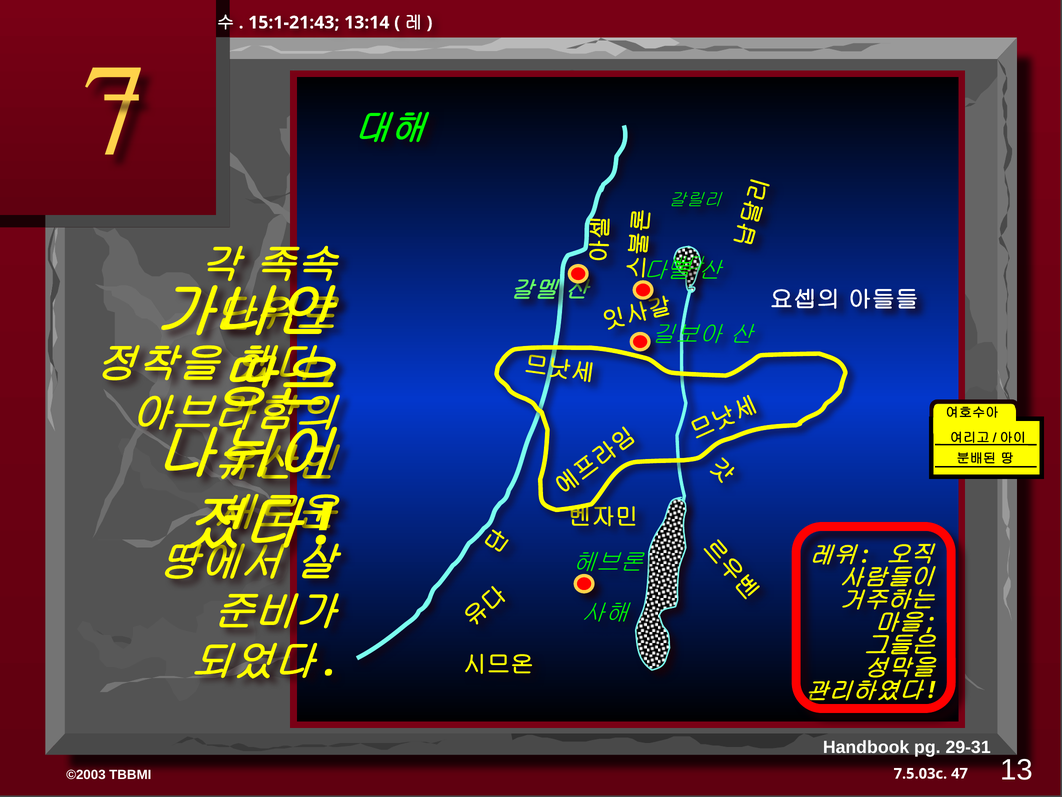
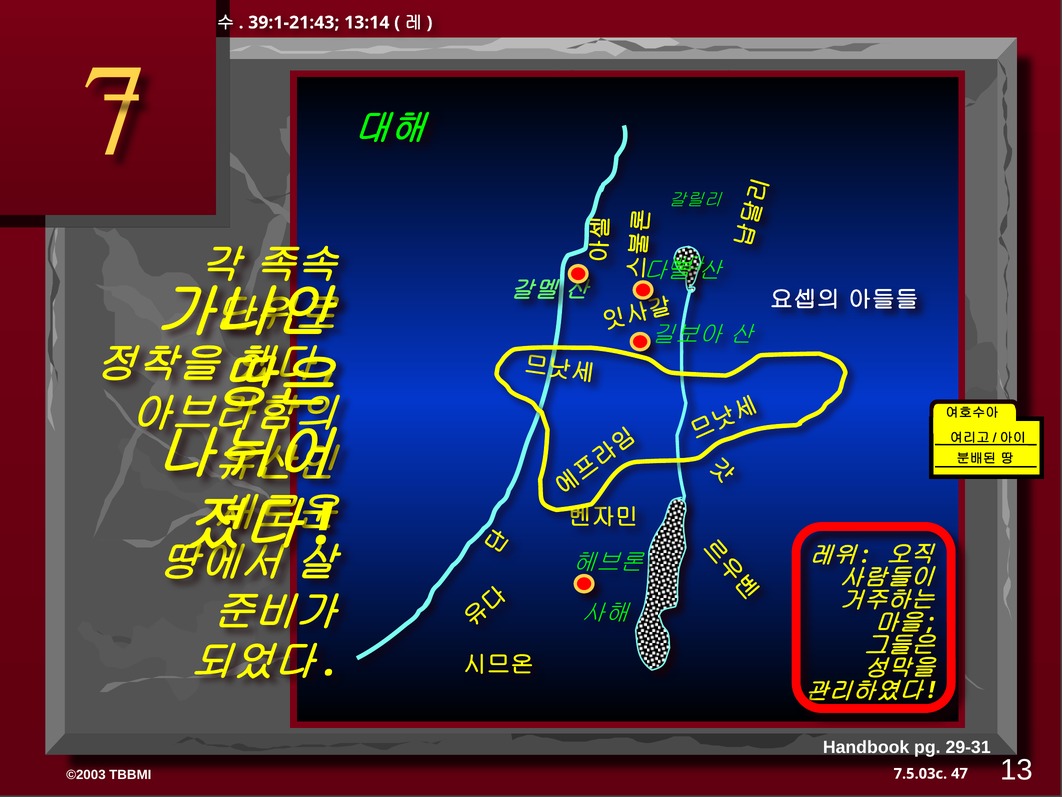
15:1-21:43: 15:1-21:43 -> 39:1-21:43 (294, 23)
